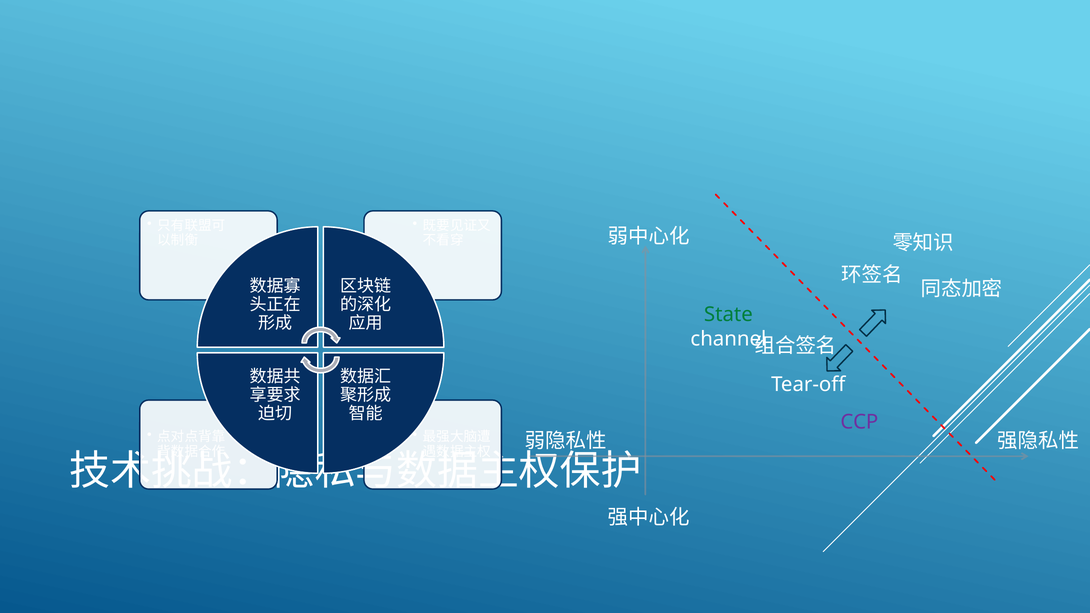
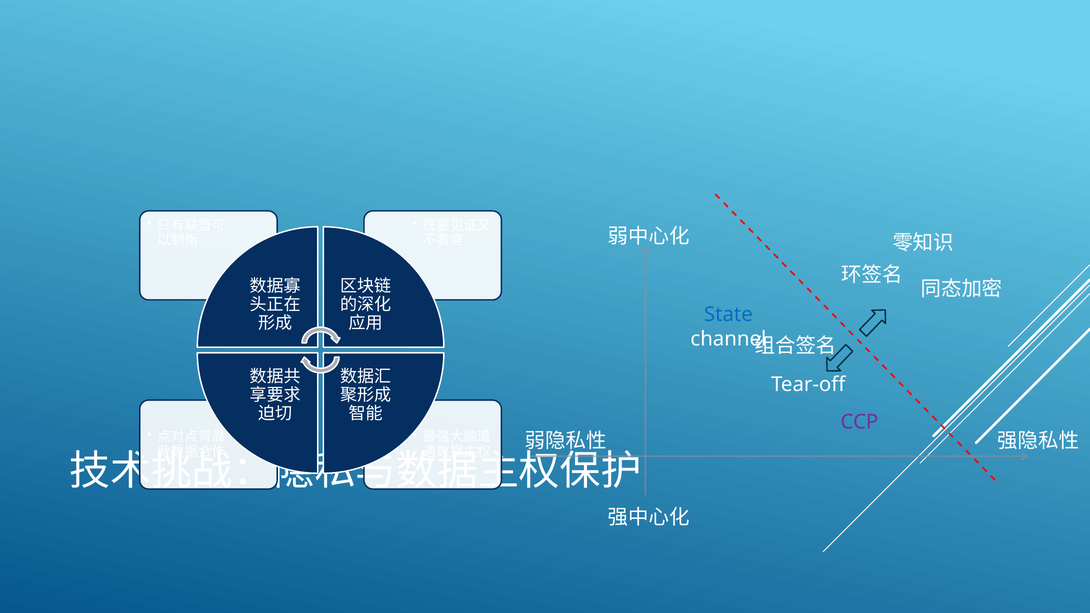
State colour: green -> blue (728, 314)
